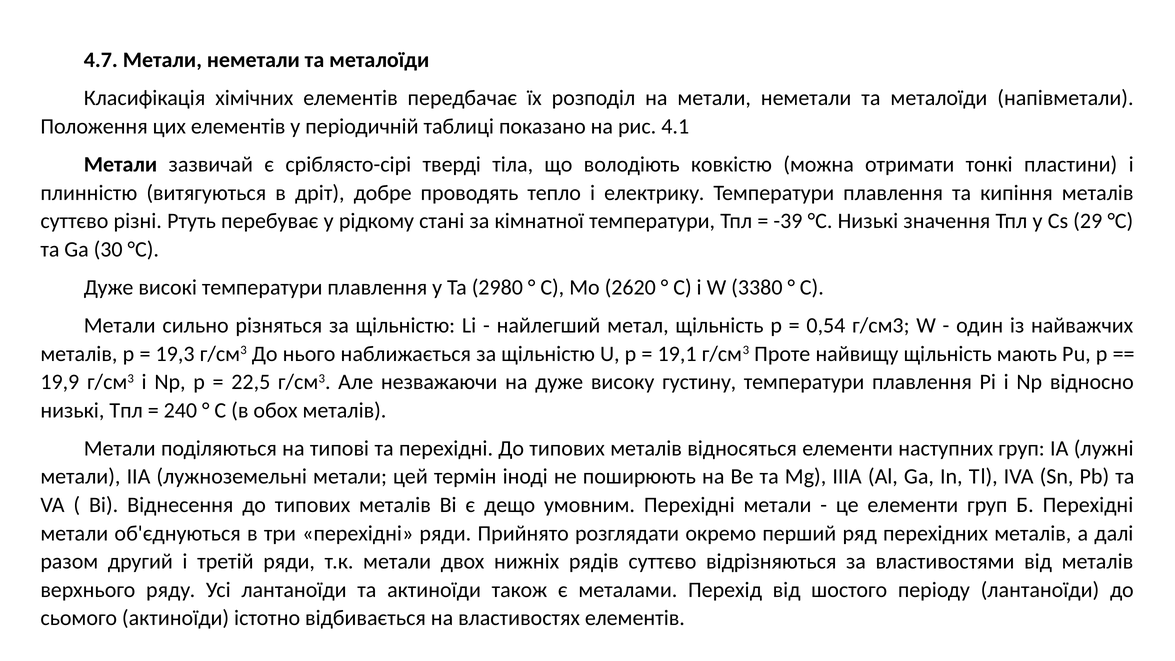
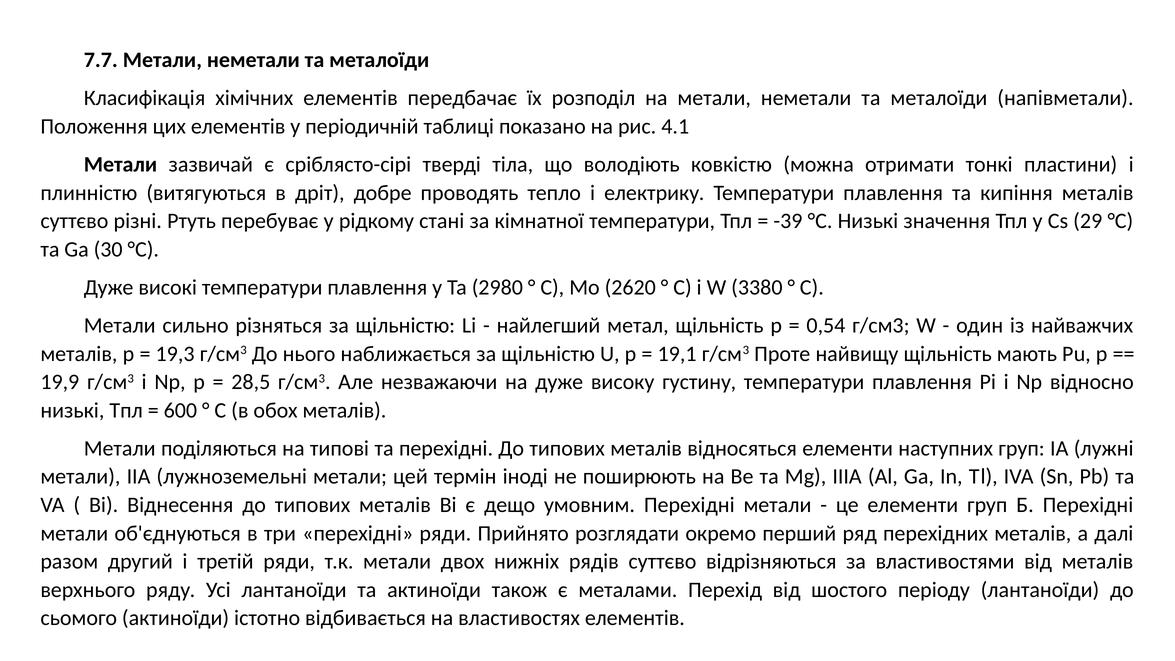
4.7: 4.7 -> 7.7 (101, 60)
22,5: 22,5 -> 28,5 (251, 382)
240: 240 -> 600 (180, 410)
